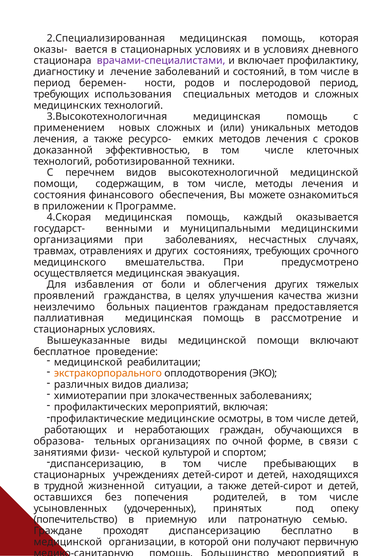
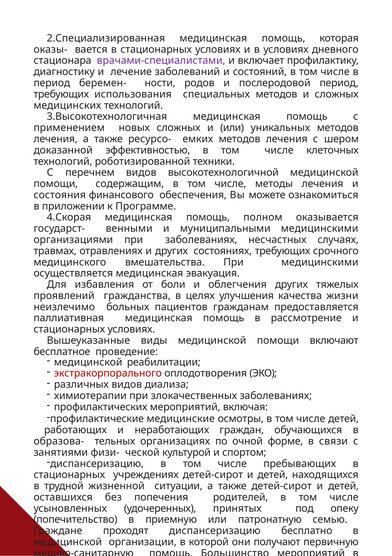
сроков: сроков -> шером (341, 139)
каждый: каждый -> полном (263, 217)
При предусмотрено: предусмотрено -> медицинскими (320, 262)
экстракорпорального colour: orange -> red (108, 373)
